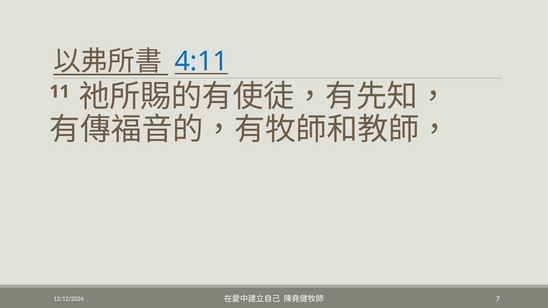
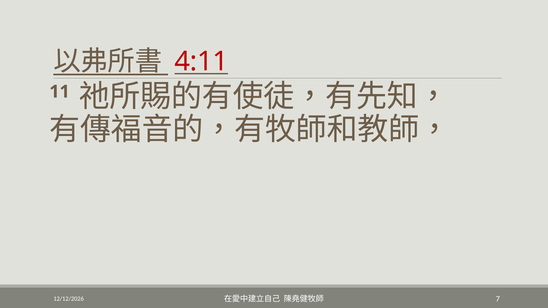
4:11 colour: blue -> red (201, 61)
